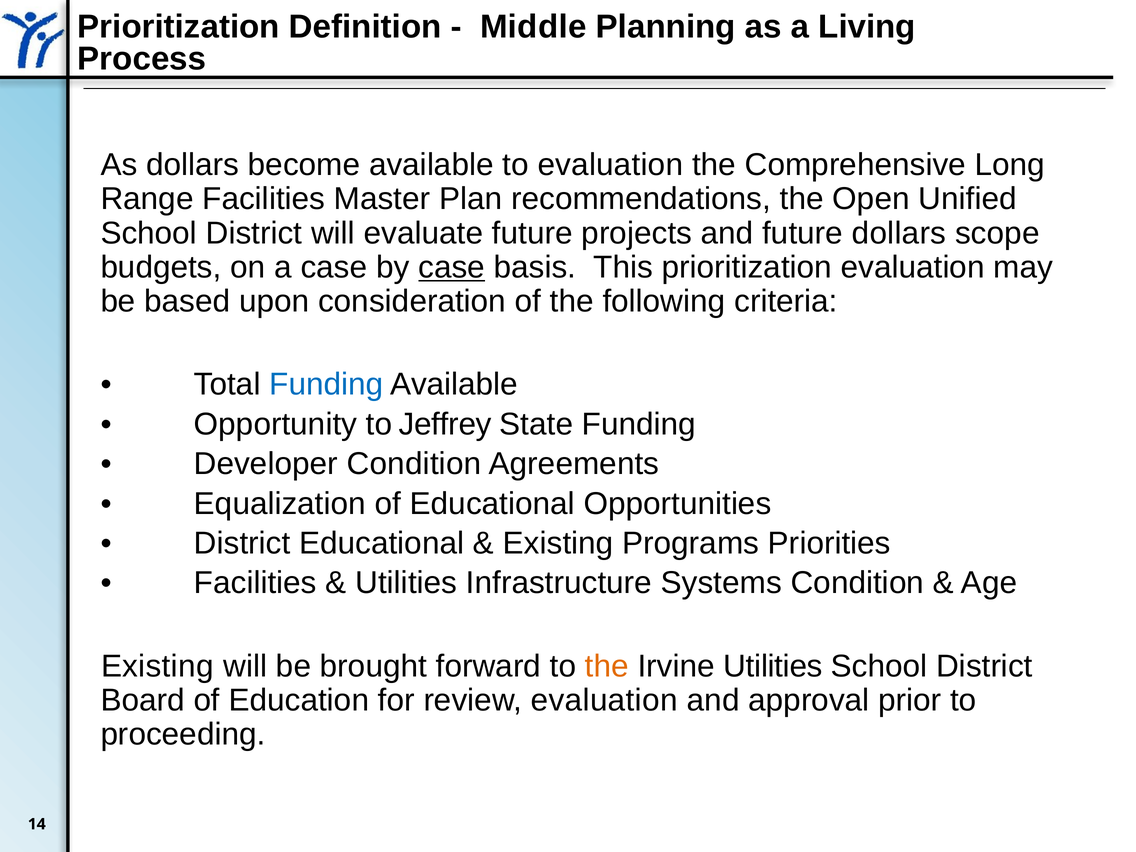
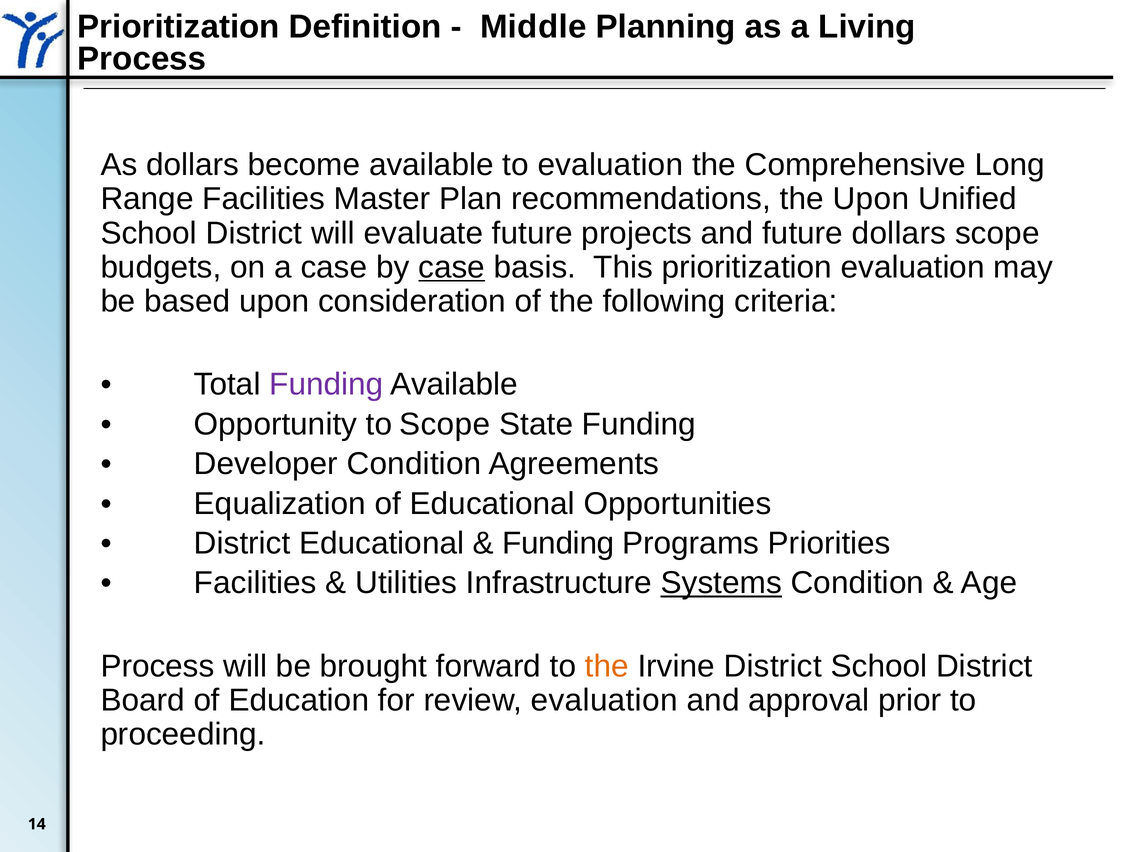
the Open: Open -> Upon (871, 199)
Funding colour: blue -> purple (326, 384)
to Jeffrey: Jeffrey -> Scope (445, 424)
Existing: Existing -> Funding (558, 543)
Systems underline: none -> present (721, 583)
Existing: Existing -> Process (158, 666)
Irvine Utilities: Utilities -> District (773, 666)
